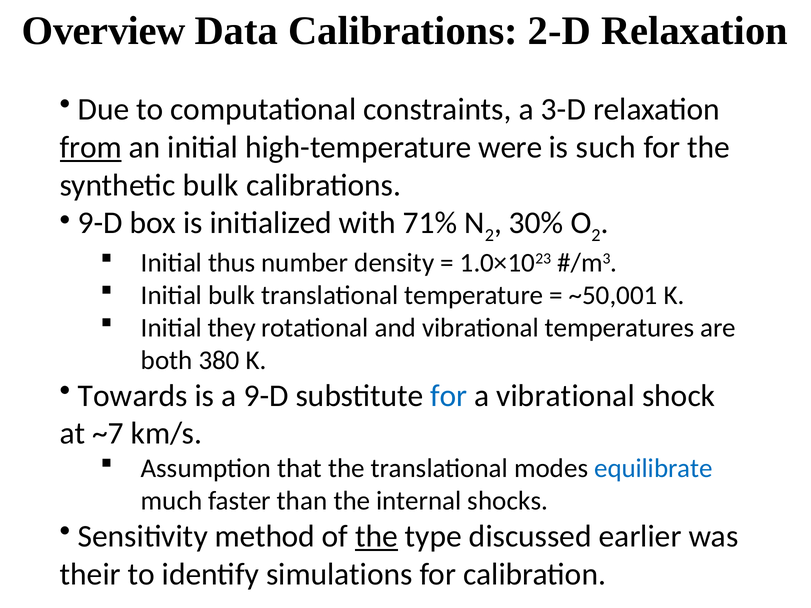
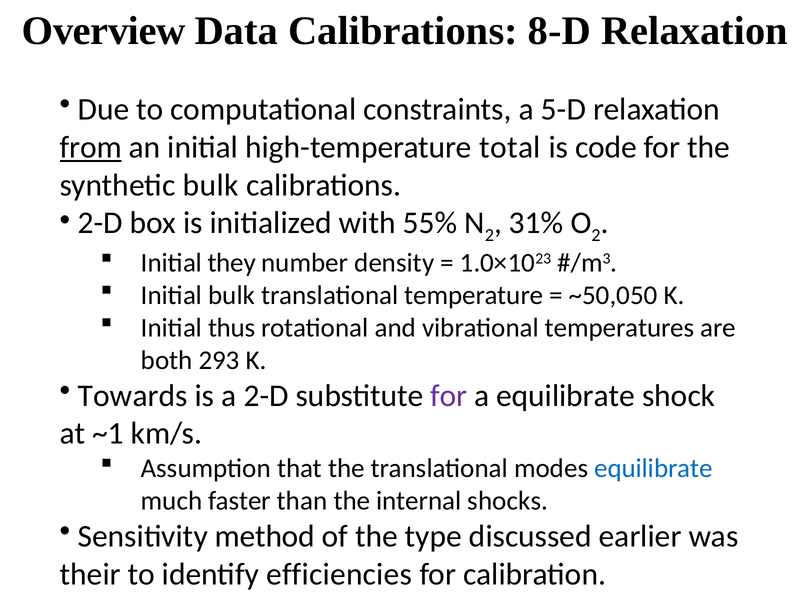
2-D: 2-D -> 8-D (559, 31)
3-D: 3-D -> 5-D (563, 109)
were: were -> total (510, 147)
such: such -> code (606, 147)
9-D: 9-D -> 2-D (100, 223)
71%: 71% -> 55% (430, 223)
30%: 30% -> 31% (536, 223)
thus: thus -> they (232, 263)
~50,001: ~50,001 -> ~50,050 (613, 296)
they: they -> thus (232, 328)
380: 380 -> 293 (219, 360)
a 9-D: 9-D -> 2-D (266, 396)
for colour: blue -> purple (449, 396)
a vibrational: vibrational -> equilibrate (566, 396)
~7: ~7 -> ~1 (108, 434)
the underline: present -> none (376, 537)
simulations: simulations -> efficiencies (339, 574)
